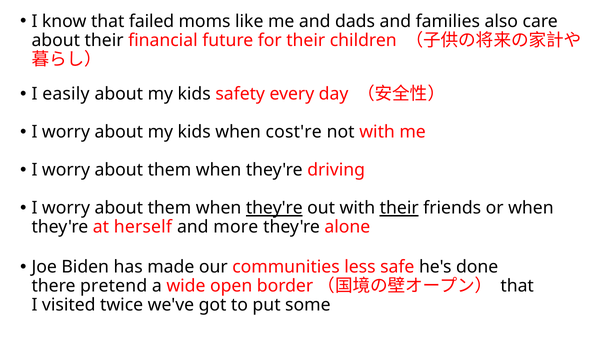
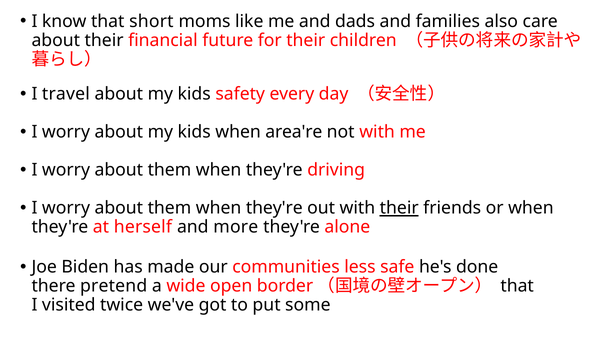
failed: failed -> short (151, 21)
easily: easily -> travel (66, 94)
cost're: cost're -> area're (294, 132)
they're underline: present -> none (274, 208)
